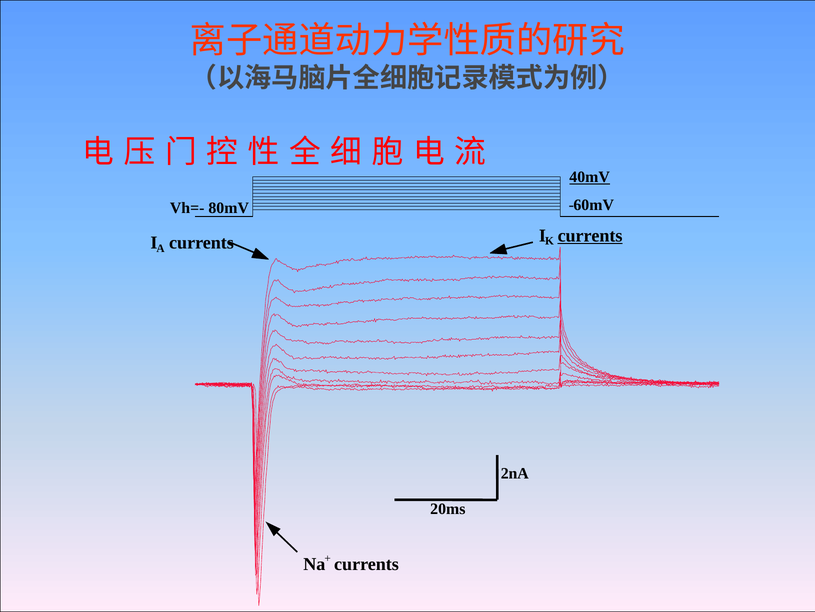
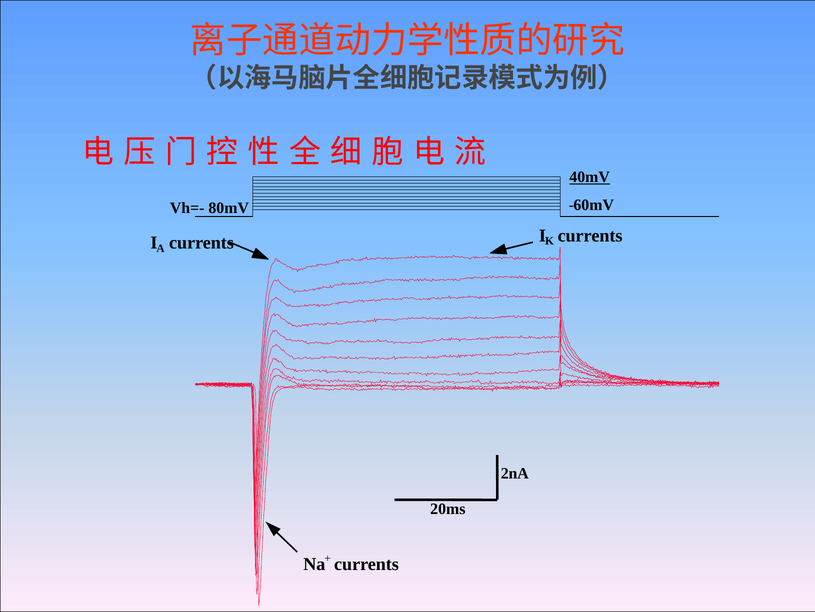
currents underline: present -> none (590, 235)
